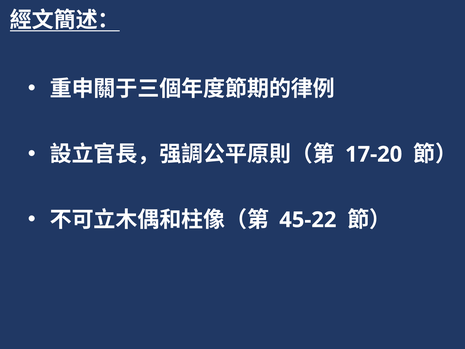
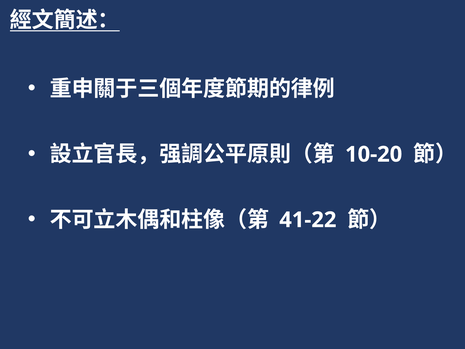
17-20: 17-20 -> 10-20 (374, 154)
45-22: 45-22 -> 41-22 (308, 220)
